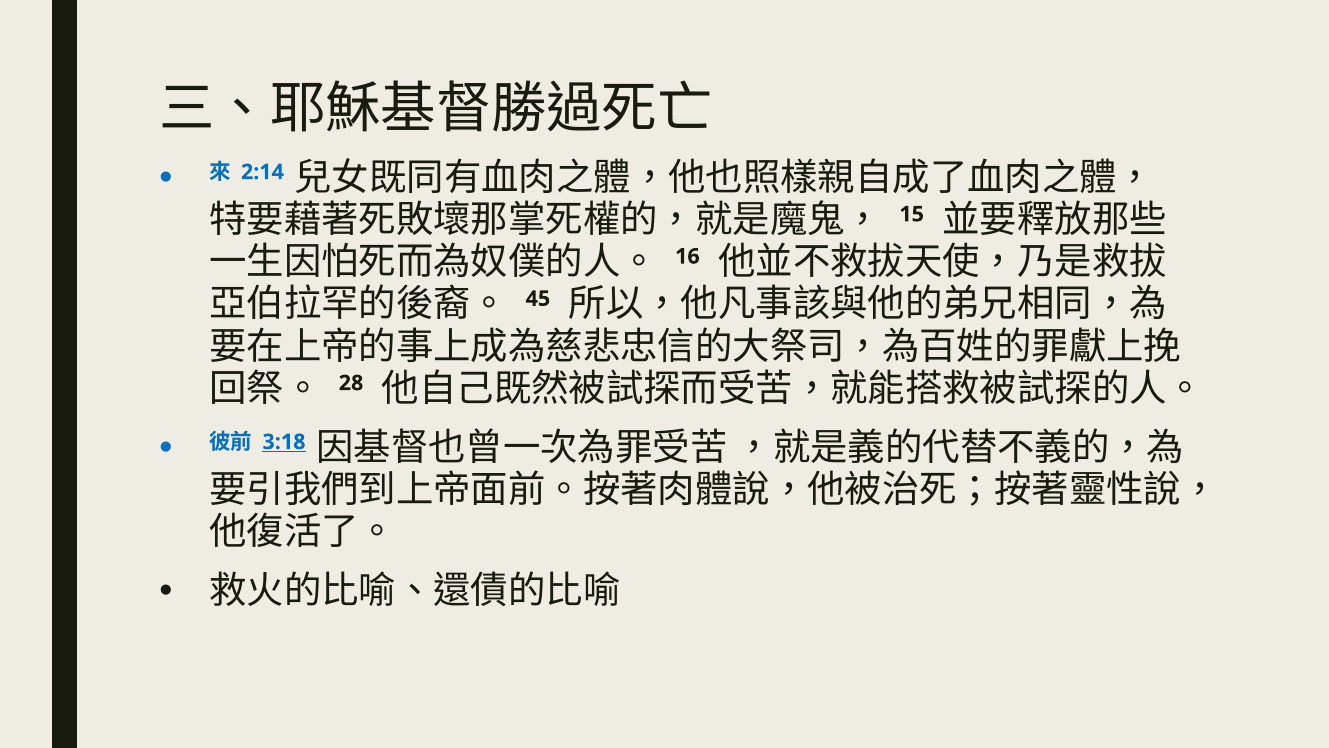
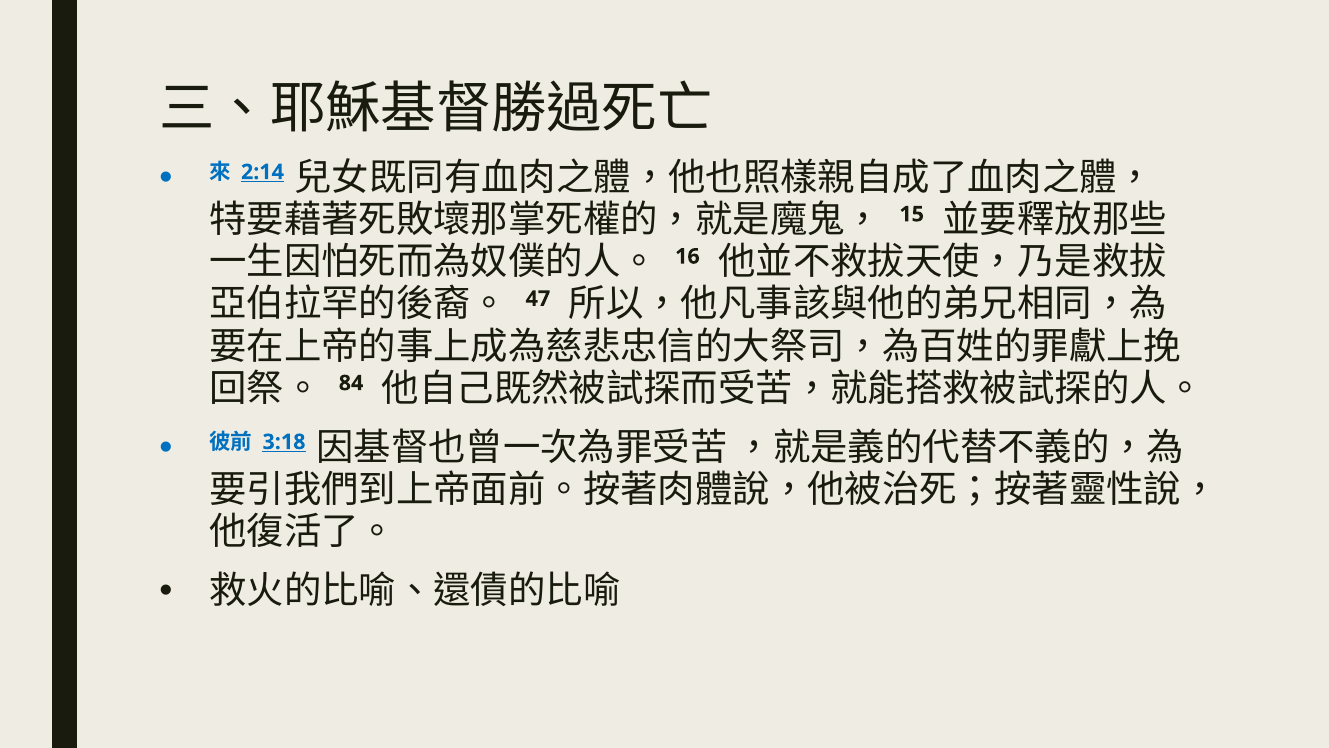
2:14 underline: none -> present (262, 172)
45: 45 -> 47 (538, 298)
28: 28 -> 84 (351, 383)
